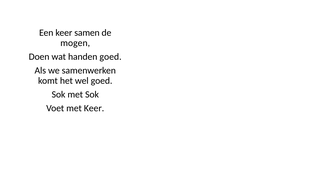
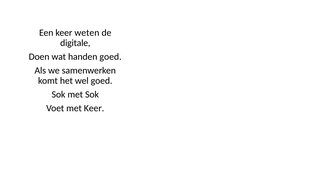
samen: samen -> weten (87, 33)
mogen: mogen -> digitale (75, 43)
